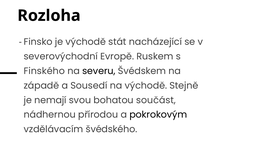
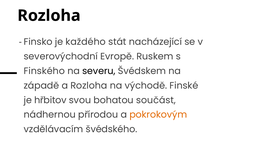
je východě: východě -> každého (86, 42)
a Sousedí: Sousedí -> Rozloha (89, 86)
Stejně: Stejně -> Finské (184, 86)
nemají: nemají -> hřbitov (50, 101)
pokrokovým colour: black -> orange (158, 115)
